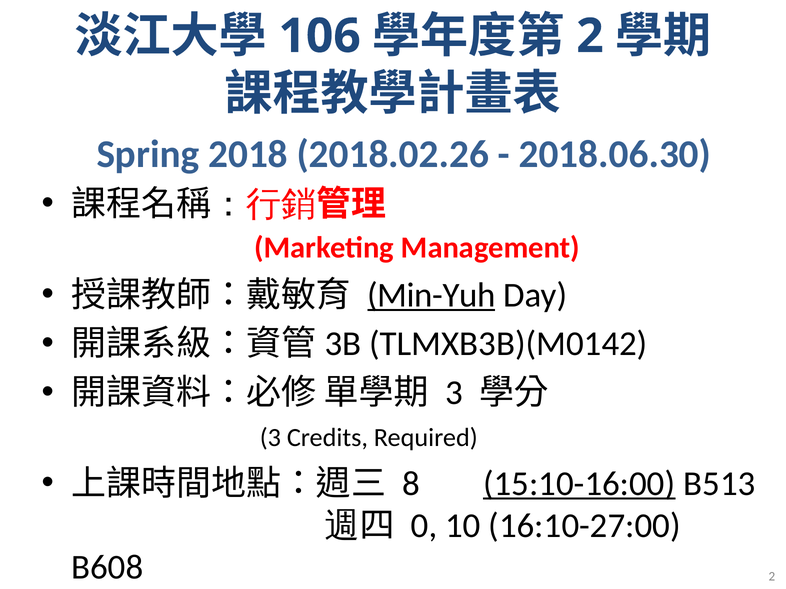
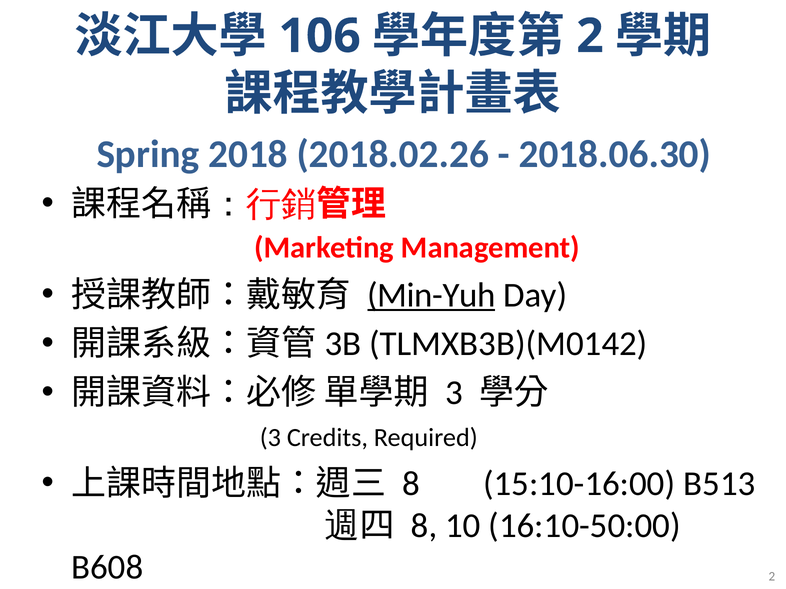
15:10-16:00 underline: present -> none (579, 484)
0: 0 -> 8 (424, 526)
16:10-27:00: 16:10-27:00 -> 16:10-50:00 (585, 526)
